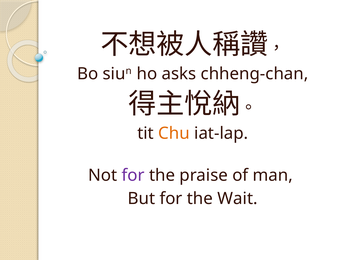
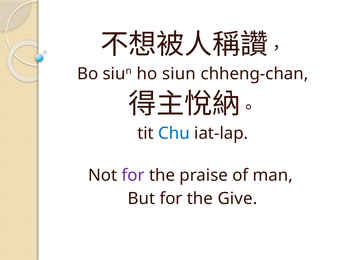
ho asks: asks -> siun (179, 74)
Chu colour: orange -> blue (174, 133)
Wait: Wait -> Give (237, 199)
